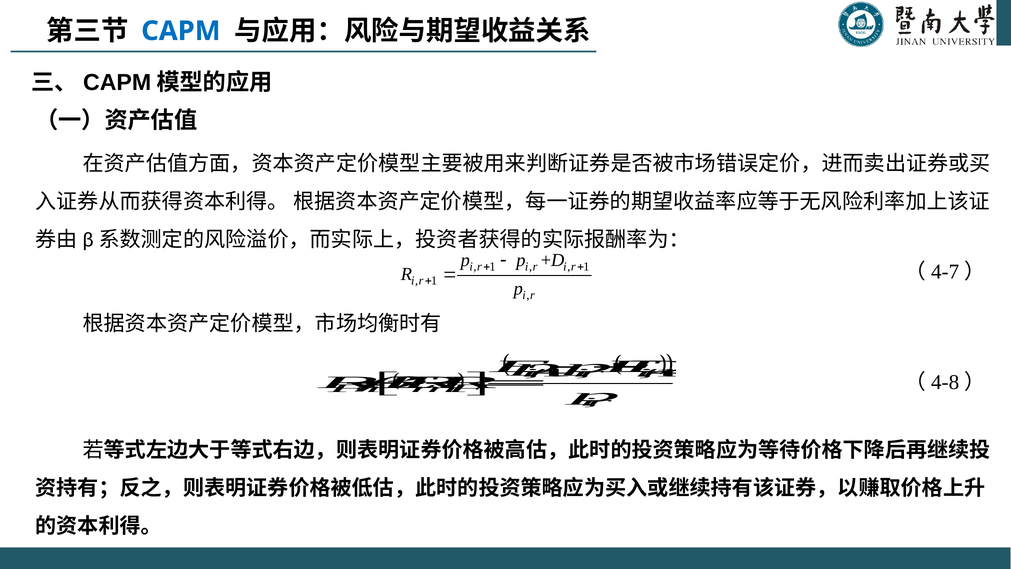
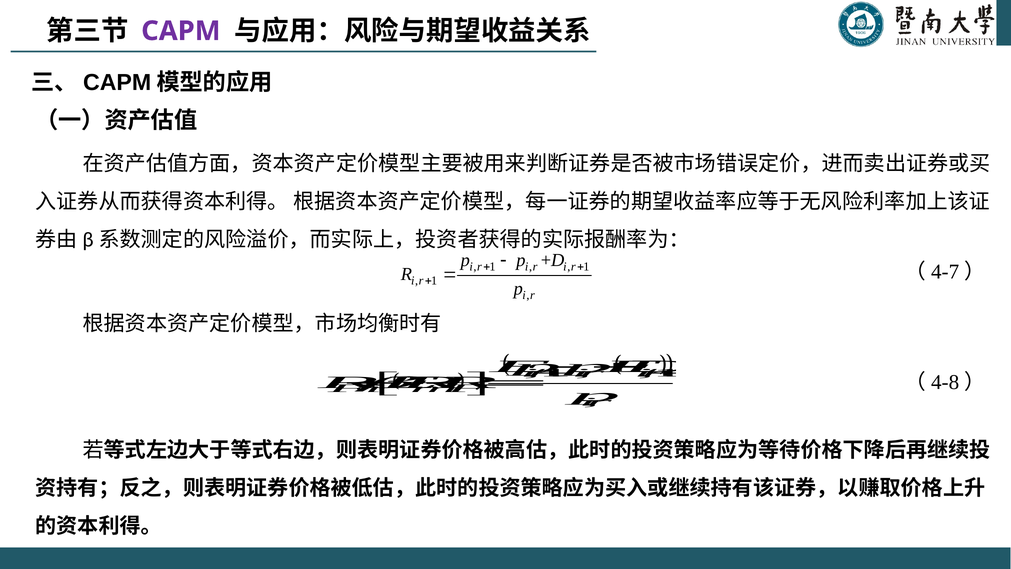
CAPM colour: blue -> purple (181, 31)
